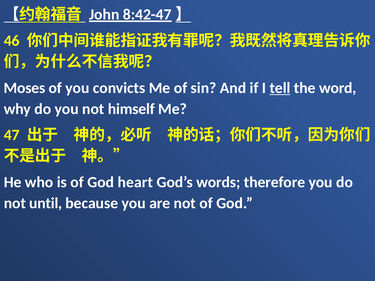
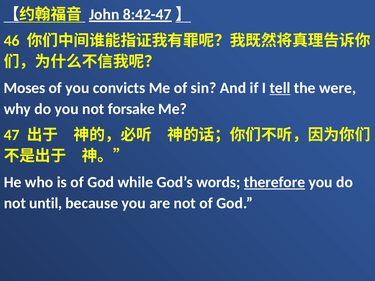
word: word -> were (338, 88)
himself: himself -> forsake (131, 109)
heart: heart -> while (135, 182)
therefore underline: none -> present (275, 182)
